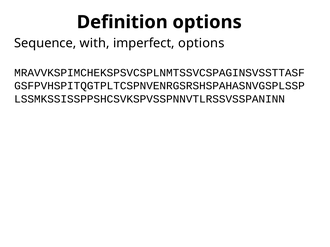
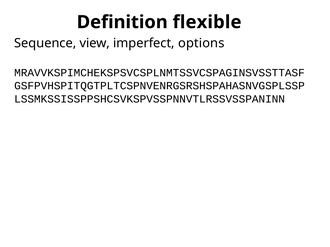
Definition options: options -> flexible (207, 22)
with: with -> view (95, 43)
